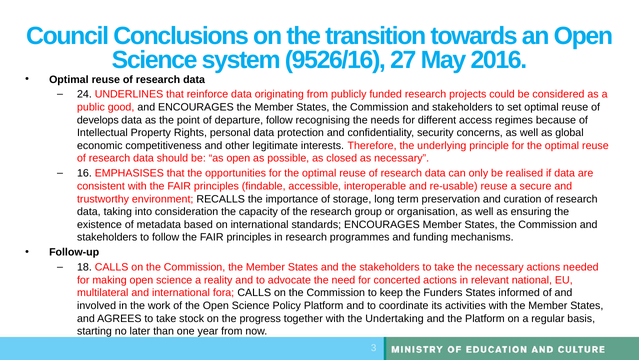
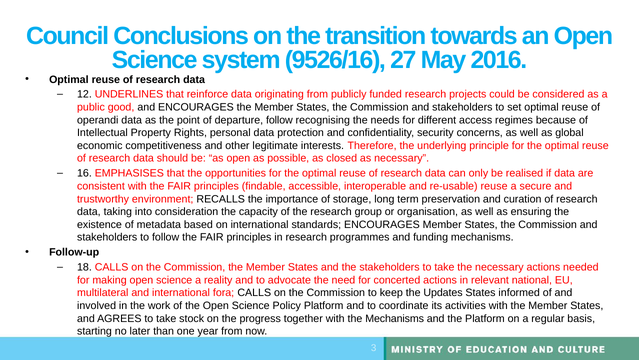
24: 24 -> 12 (84, 94)
develops: develops -> operandi (98, 120)
Funders: Funders -> Updates (443, 292)
the Undertaking: Undertaking -> Mechanisms (395, 318)
